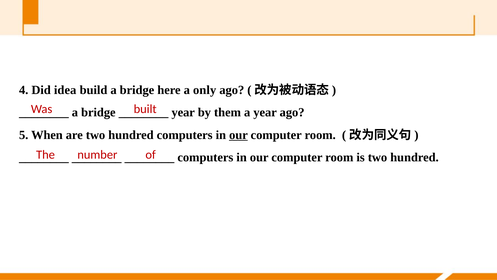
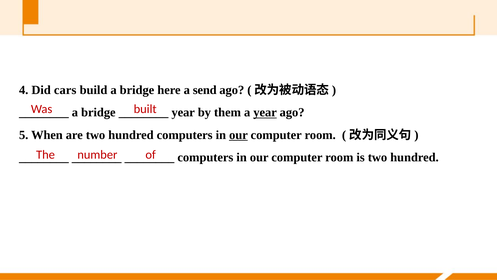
idea: idea -> cars (65, 90)
only: only -> send (205, 90)
year underline: none -> present (265, 112)
